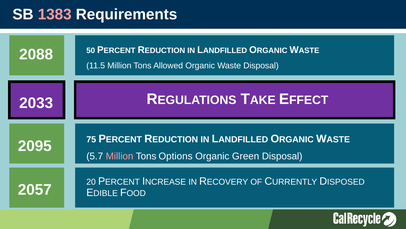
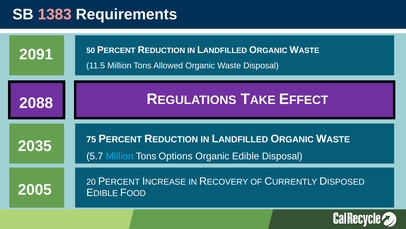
2088: 2088 -> 2091 (36, 54)
2033: 2033 -> 2088 (36, 103)
2095: 2095 -> 2035 (35, 146)
Million colour: pink -> light blue (120, 156)
Green: Green -> Edible (246, 156)
2057: 2057 -> 2005 (35, 189)
